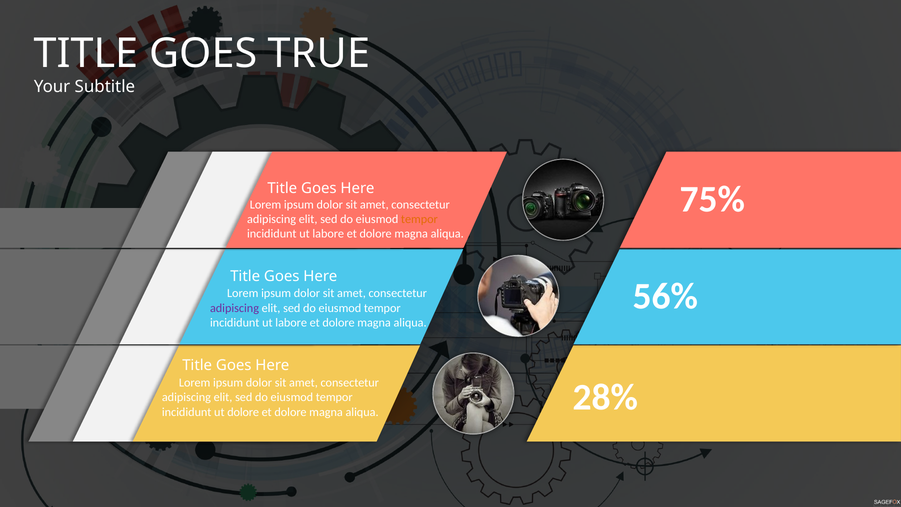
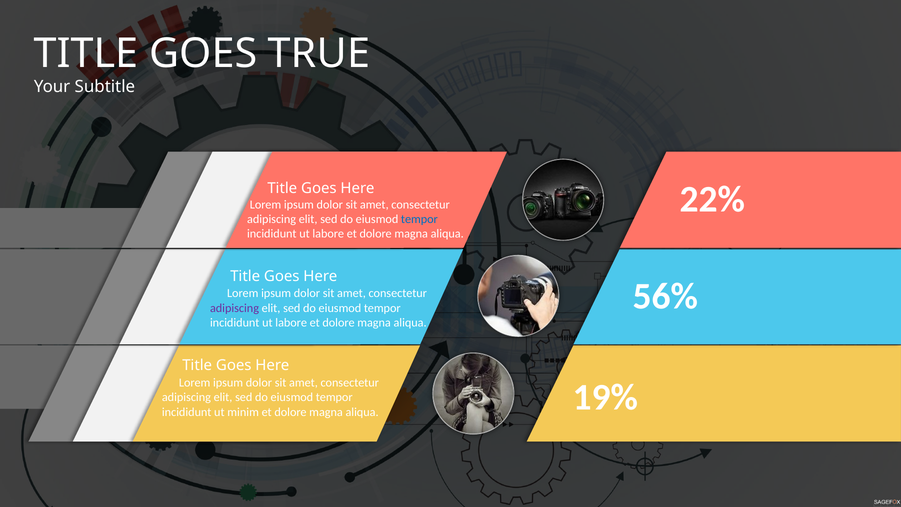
75%: 75% -> 22% (712, 199)
tempor colour: orange -> blue (419, 219)
28%: 28% -> 19% (605, 397)
ut dolore: dolore -> minim (243, 412)
